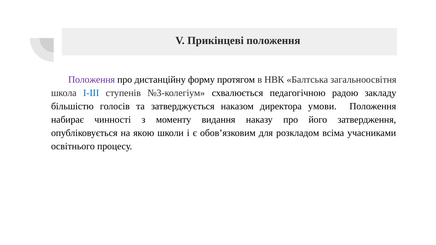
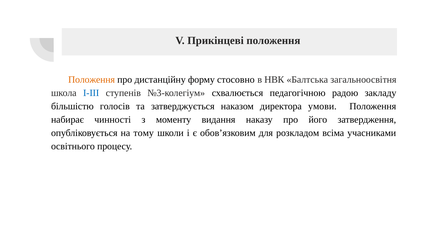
Положення colour: purple -> orange (92, 80)
протягом: протягом -> стосовно (236, 80)
якою: якою -> тому (144, 133)
